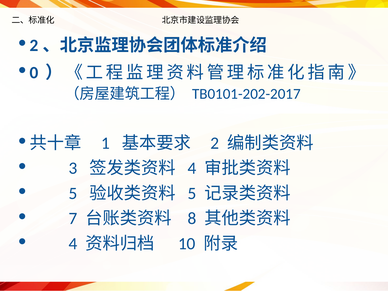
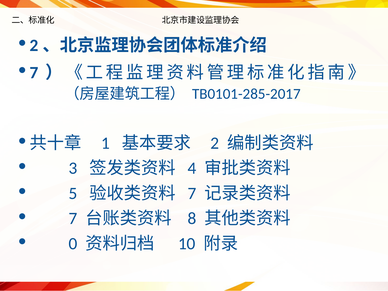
0: 0 -> 7 (34, 73)
TB0101-202-2017: TB0101-202-2017 -> TB0101-285-2017 (246, 94)
5: 5 -> 7 (192, 193)
4: 4 -> 0 (73, 244)
